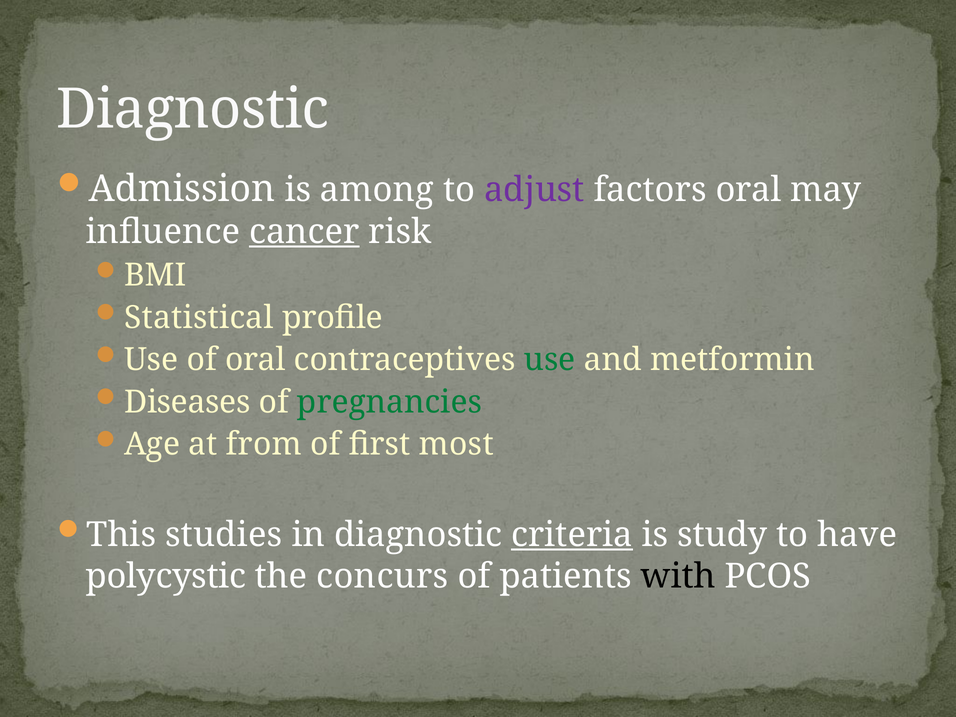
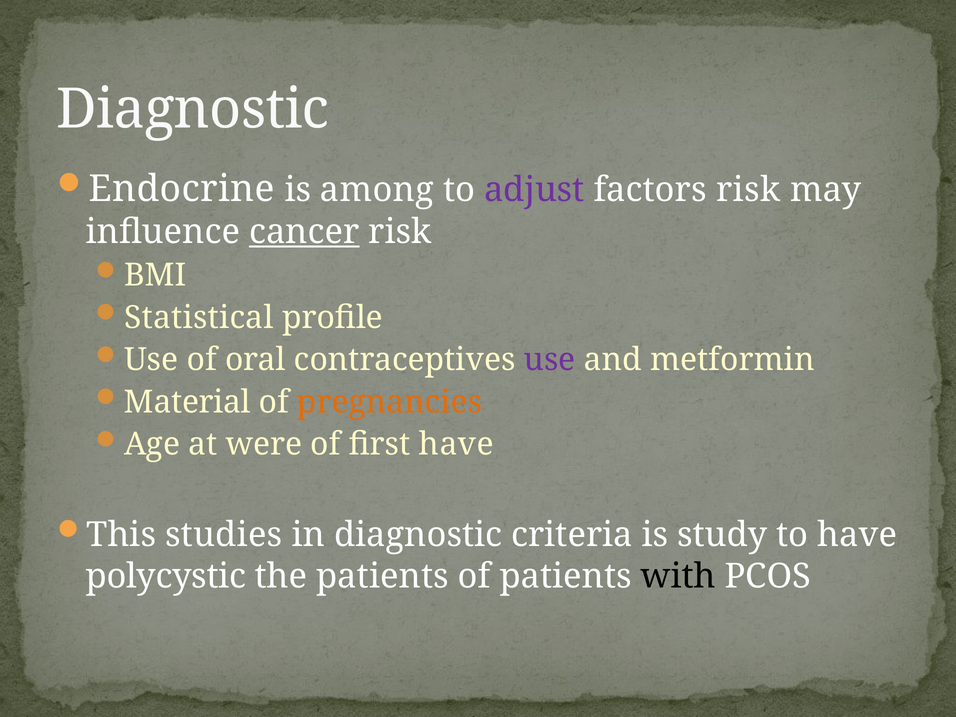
Admission: Admission -> Endocrine (182, 189)
factors oral: oral -> risk (748, 190)
use colour: green -> purple (550, 360)
Diseases: Diseases -> Material (187, 402)
pregnancies colour: green -> orange (390, 402)
from: from -> were (264, 444)
first most: most -> have (456, 444)
criteria underline: present -> none (572, 535)
the concurs: concurs -> patients (382, 576)
